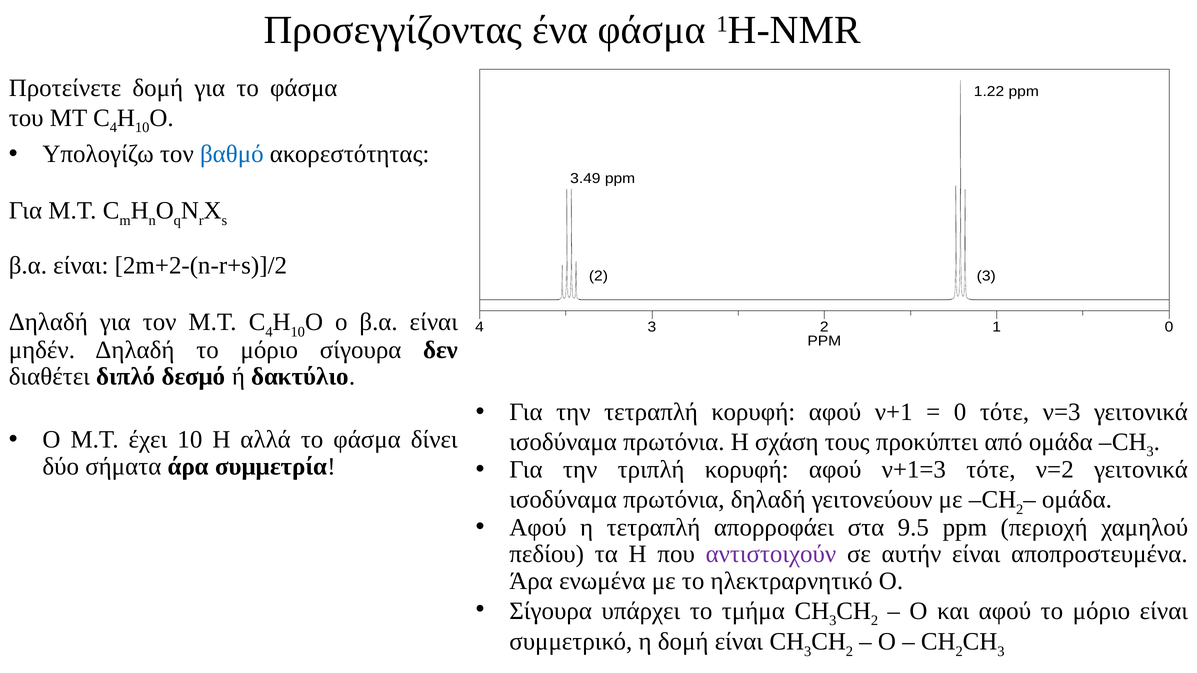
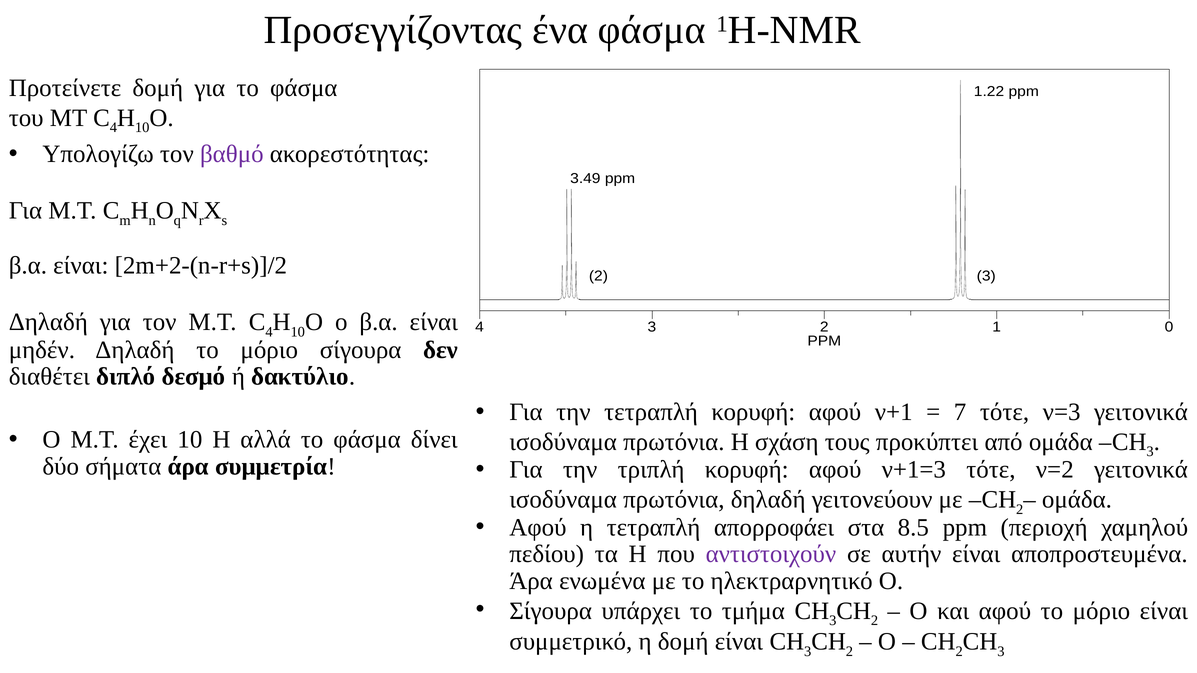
βαθμό colour: blue -> purple (232, 154)
0: 0 -> 7 (960, 412)
9.5: 9.5 -> 8.5 (913, 528)
